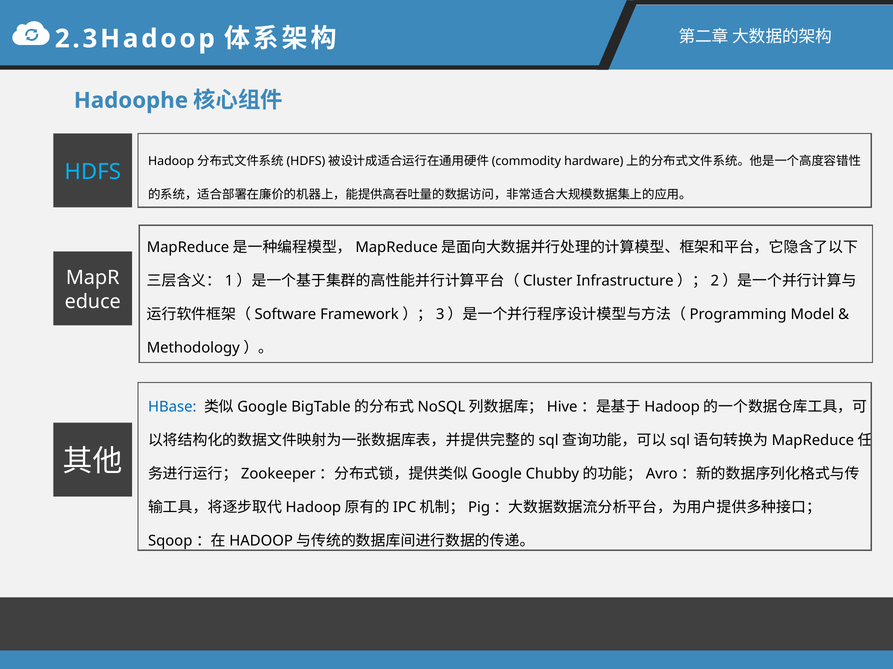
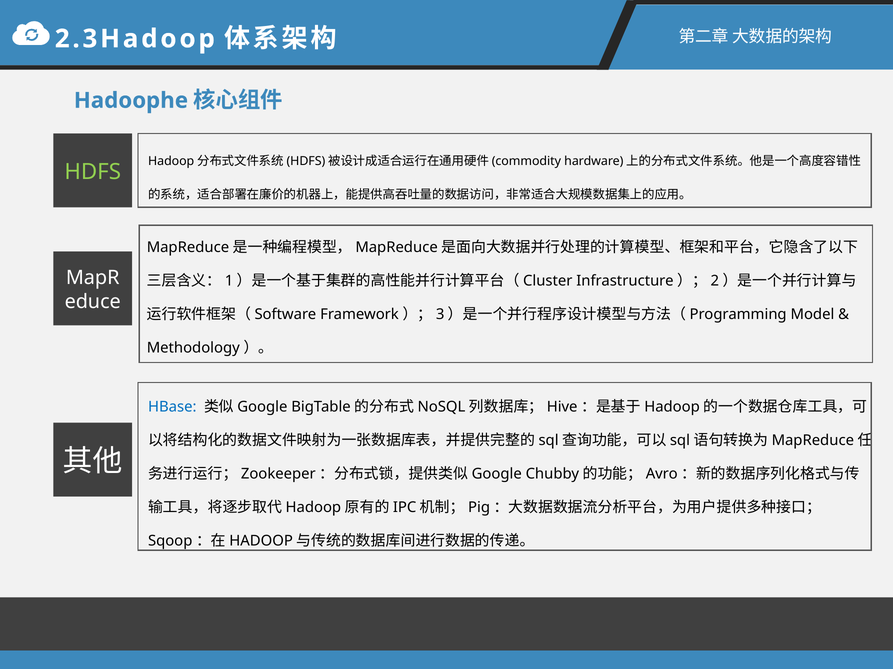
HDFS colour: light blue -> light green (93, 172)
